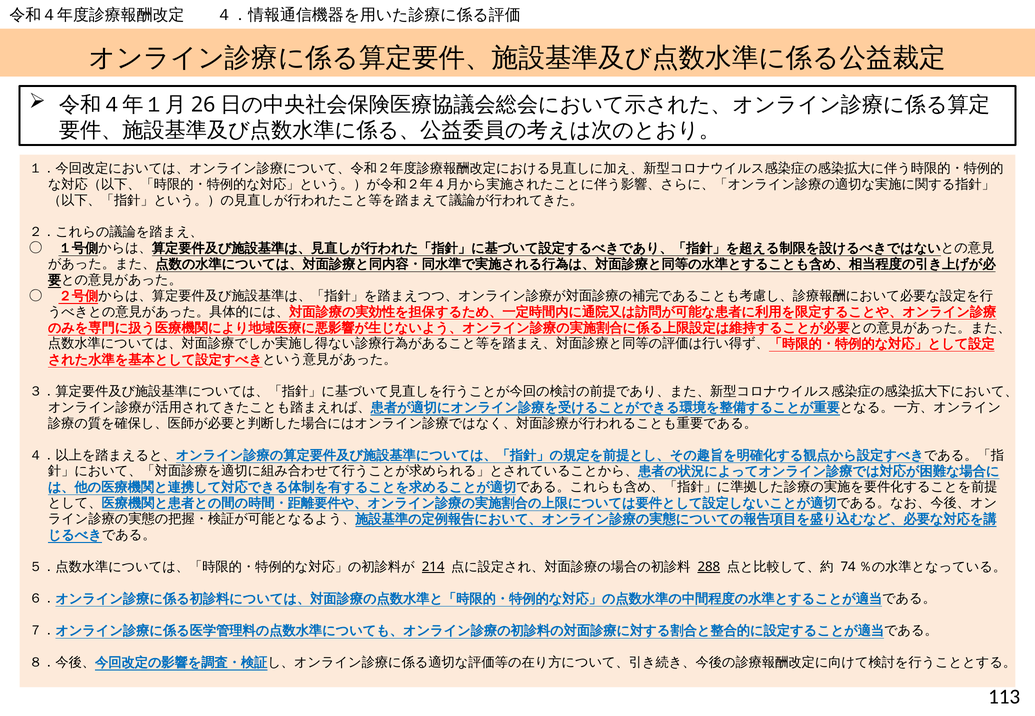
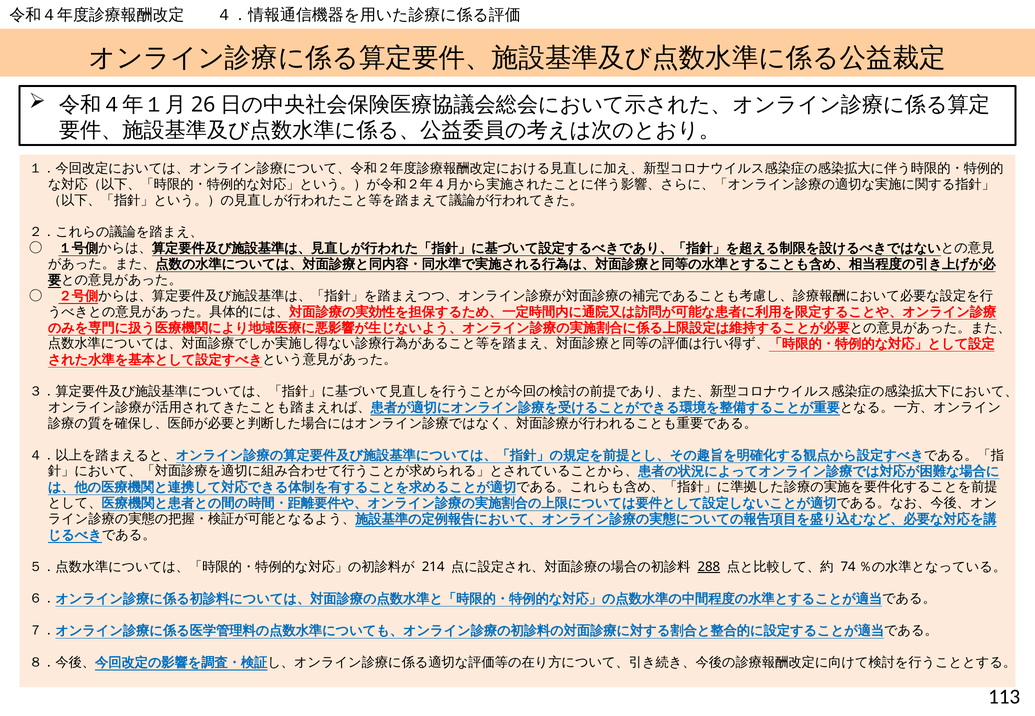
214 underline: present -> none (433, 567)
